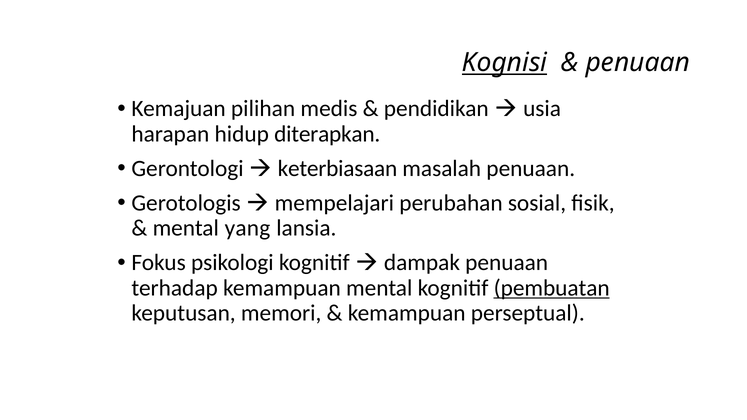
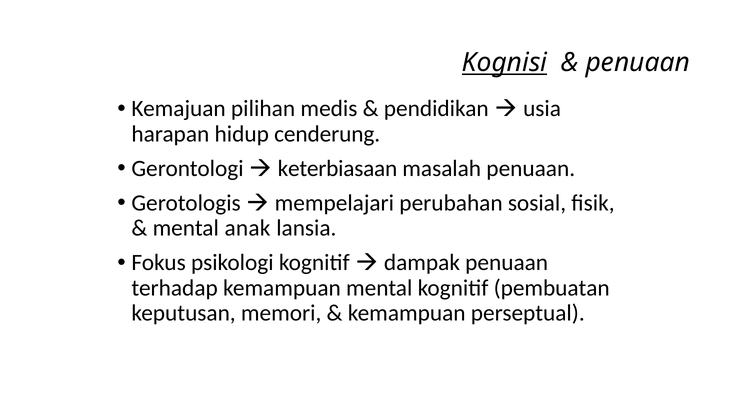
diterapkan: diterapkan -> cenderung (327, 134)
yang: yang -> anak (247, 228)
pembuatan underline: present -> none (552, 288)
